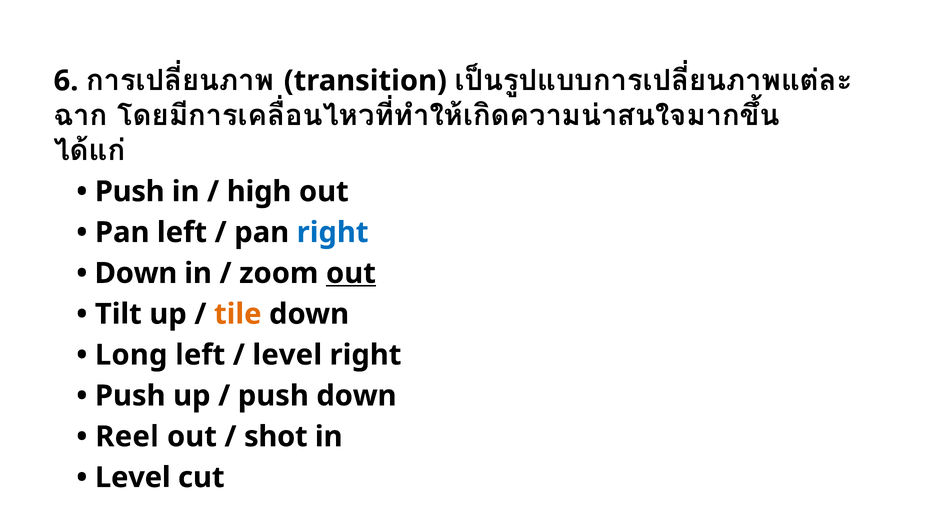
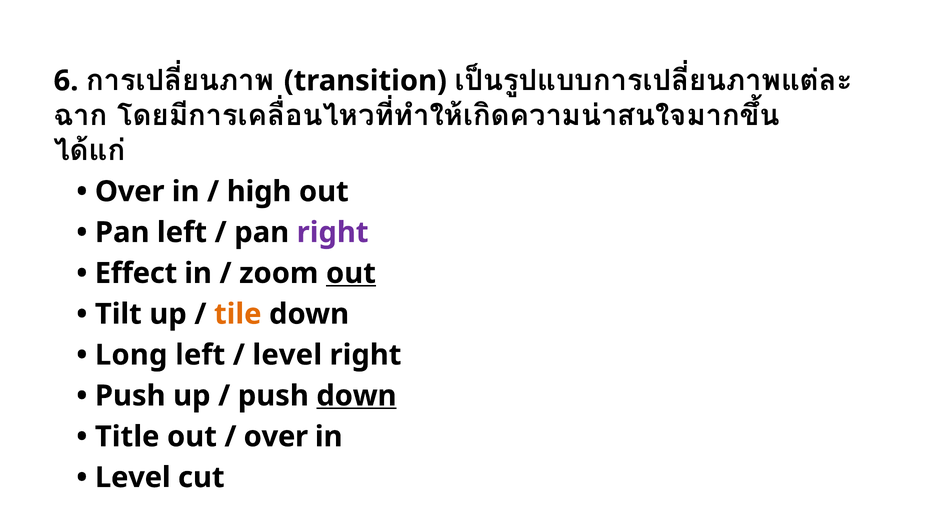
Push: Push -> Over (130, 192)
right colour: blue -> purple (333, 233)
Down: Down -> Effect (136, 273)
down underline: none -> present (356, 396)
Reel: Reel -> Title (127, 437)
shot: shot -> over (276, 437)
